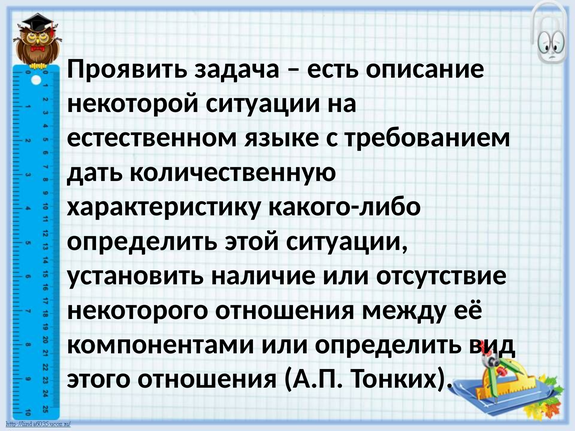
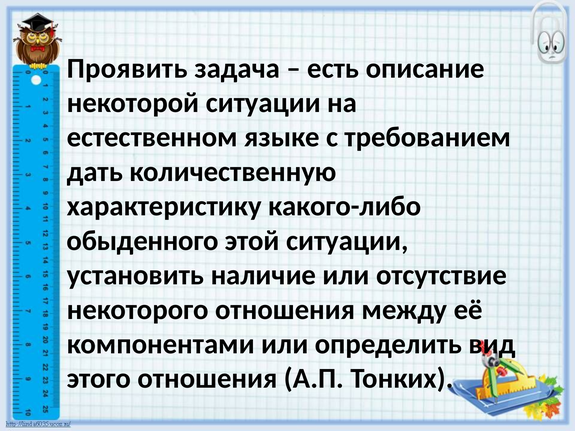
определить: определить -> обыденного (143, 241)
